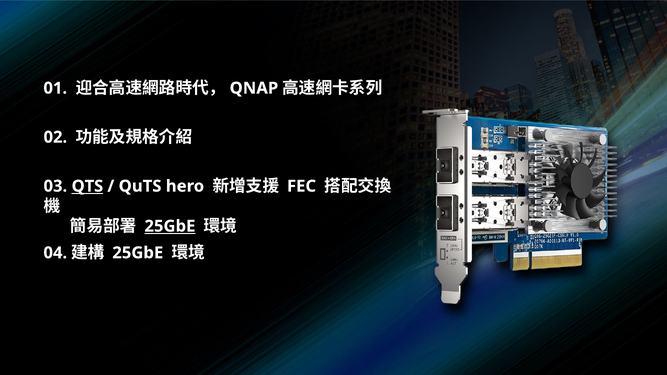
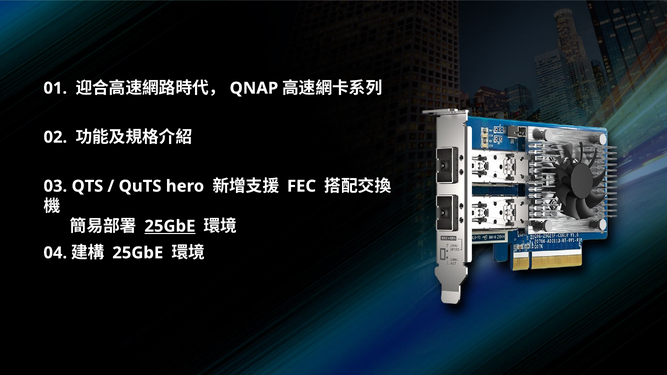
QTS underline: present -> none (87, 186)
